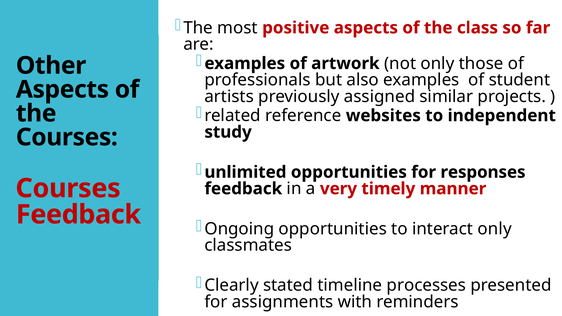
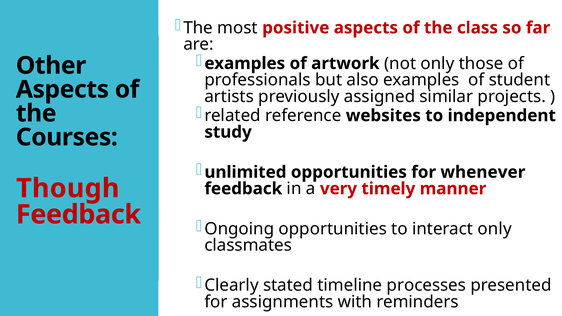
responses: responses -> whenever (483, 172)
Courses: Courses -> Though (68, 188)
